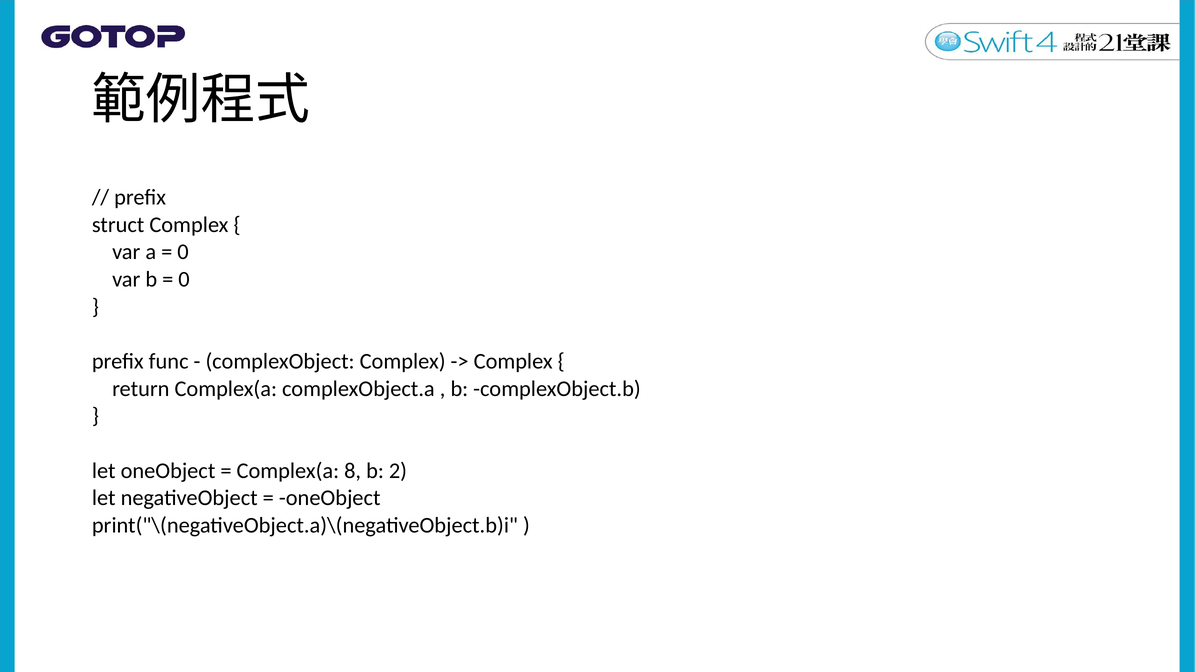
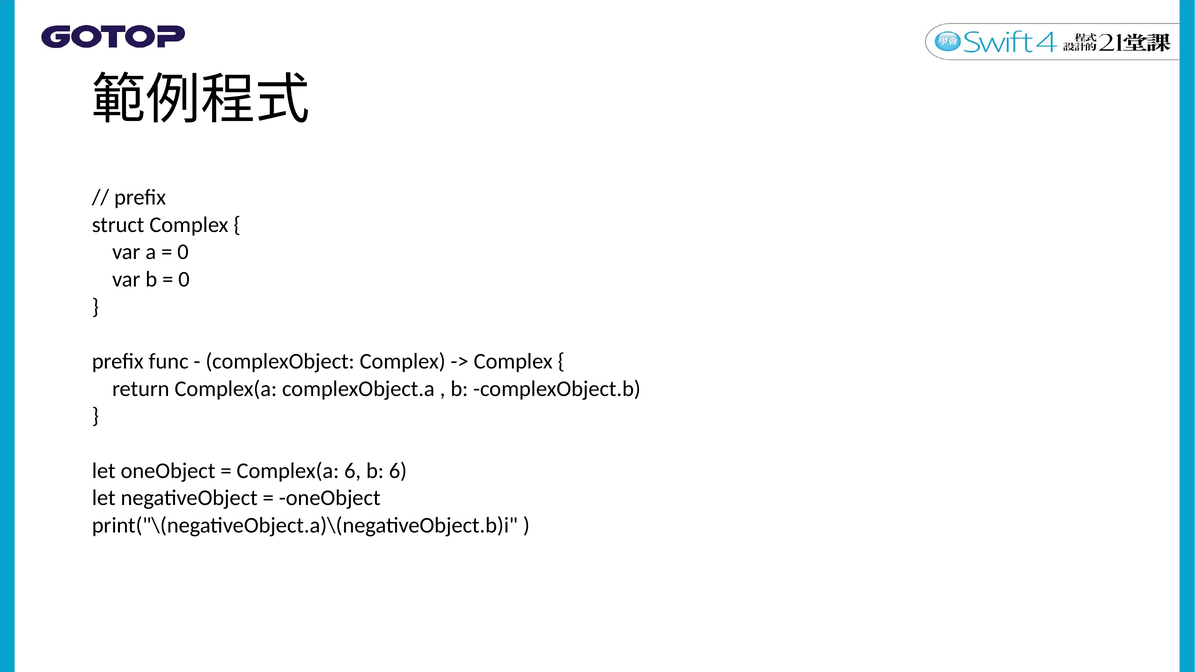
Complex(a 8: 8 -> 6 (353, 471)
b 2: 2 -> 6 (398, 471)
